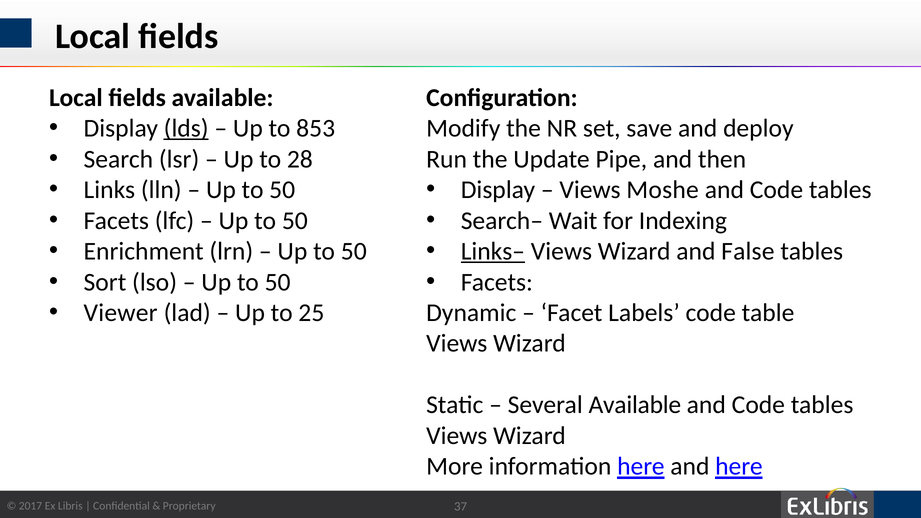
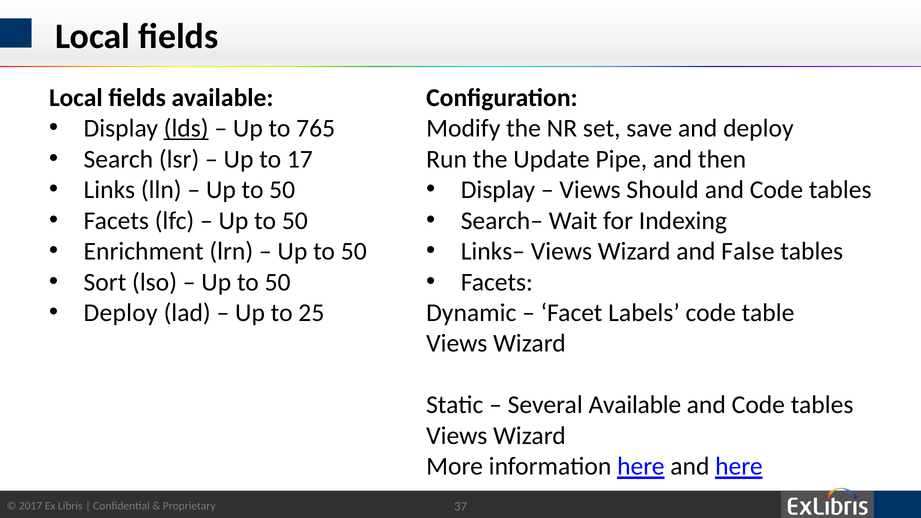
853: 853 -> 765 (316, 128)
28: 28 -> 17 (300, 159)
Moshe: Moshe -> Should (663, 190)
Links– underline: present -> none (493, 251)
Viewer: Viewer -> Deploy (121, 313)
